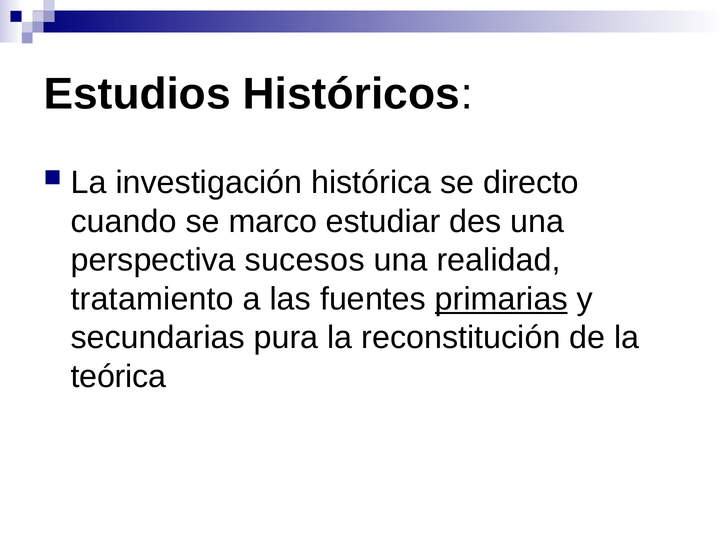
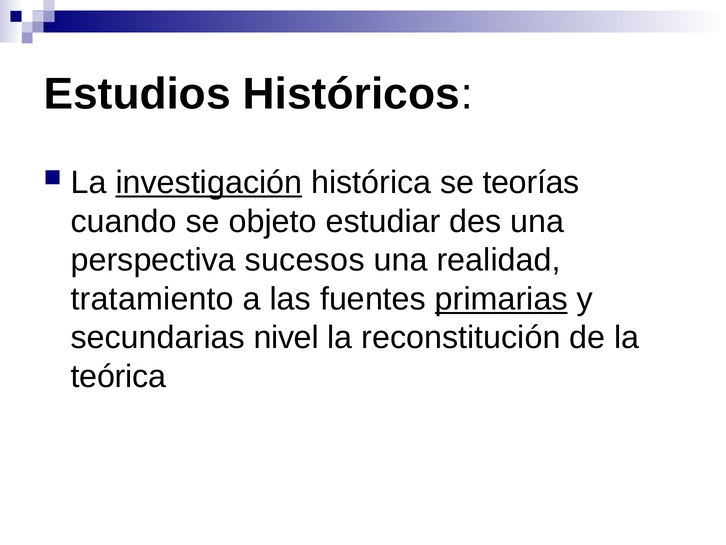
investigación underline: none -> present (209, 183)
directo: directo -> teorías (531, 183)
marco: marco -> objeto (273, 221)
pura: pura -> nivel (286, 337)
